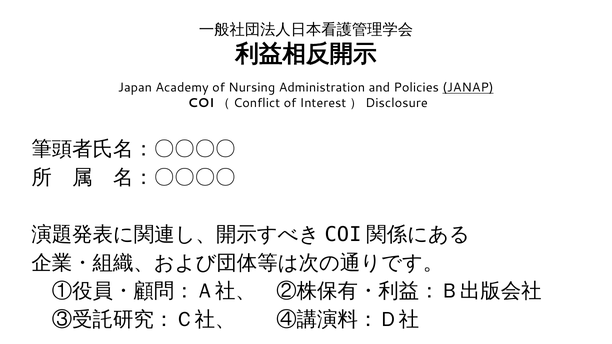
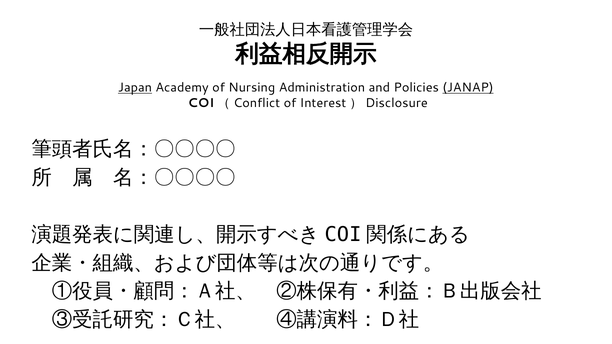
Japan underline: none -> present (135, 88)
